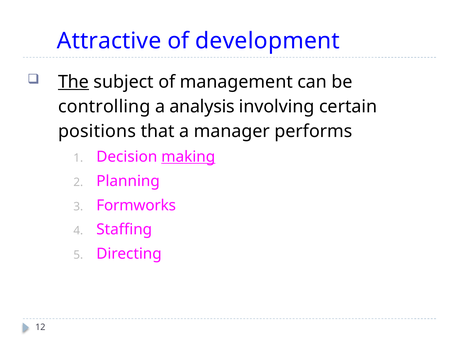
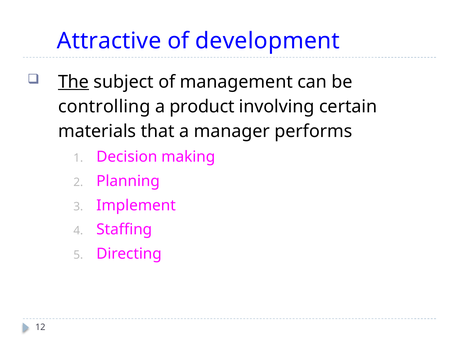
analysis: analysis -> product (202, 107)
positions: positions -> materials (97, 131)
making underline: present -> none (188, 157)
Formworks: Formworks -> Implement (136, 205)
